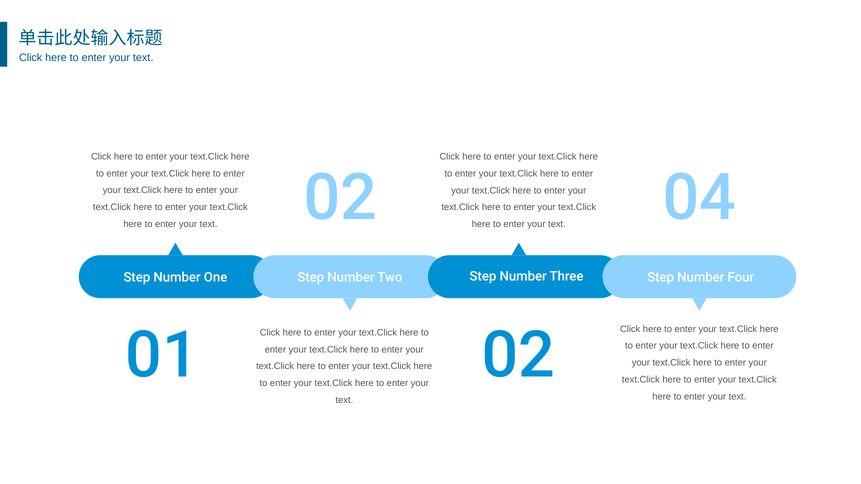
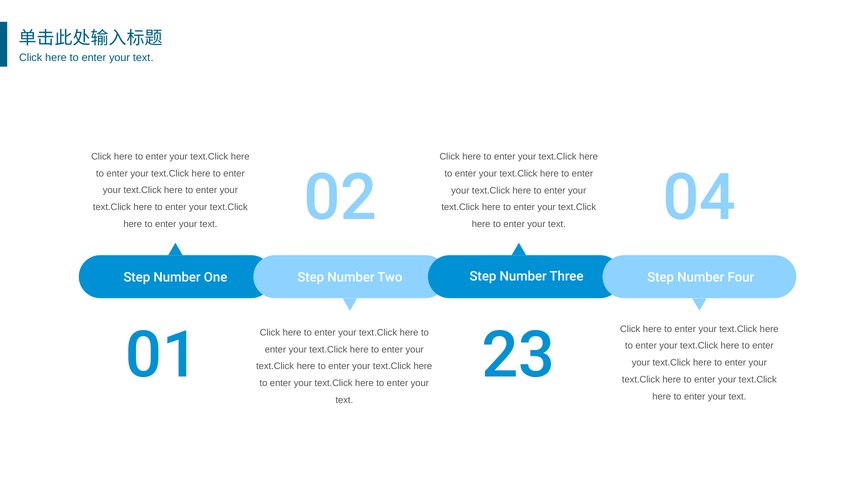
01 02: 02 -> 23 (518, 356)
